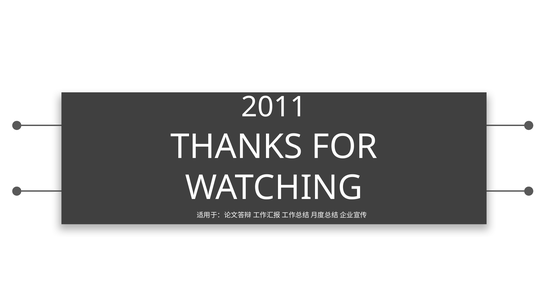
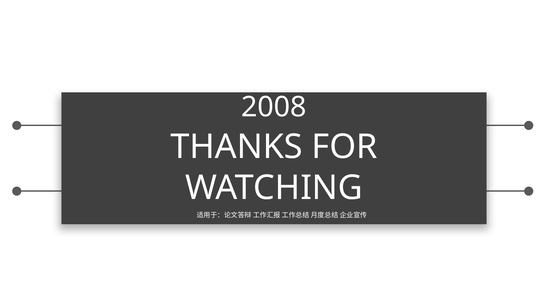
2011: 2011 -> 2008 (274, 107)
